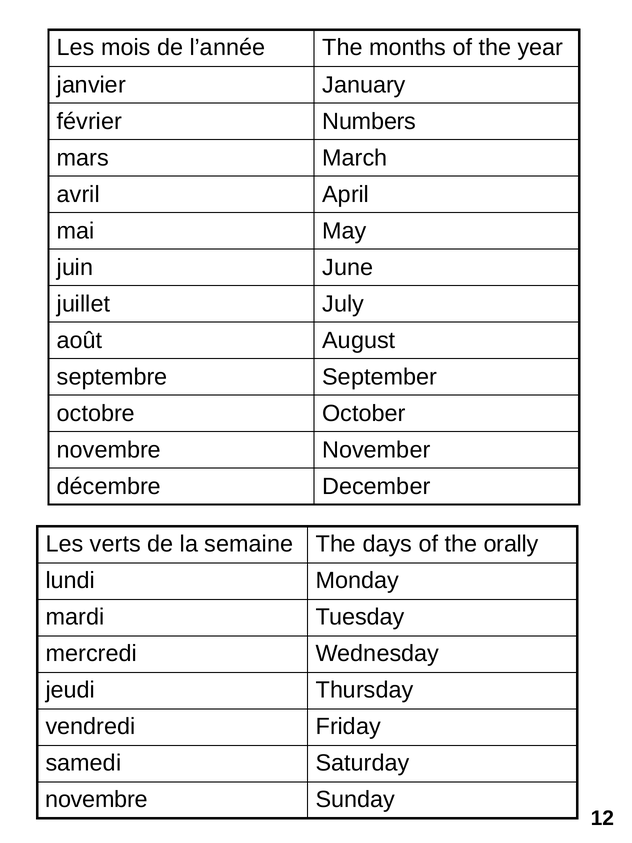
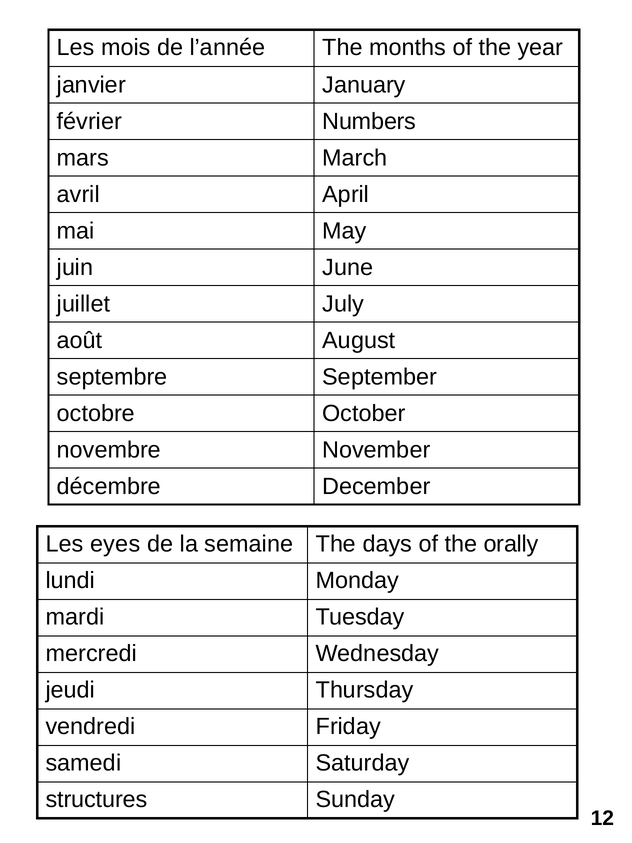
verts: verts -> eyes (115, 544)
novembre: novembre -> structures (97, 799)
